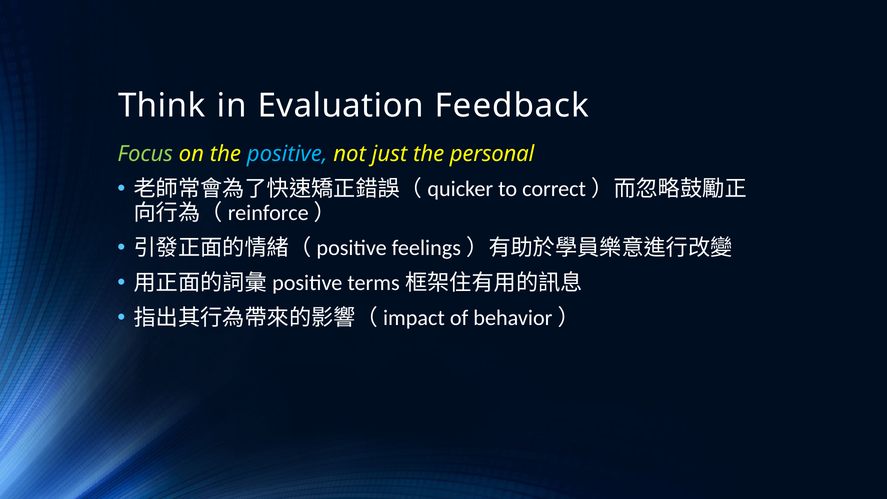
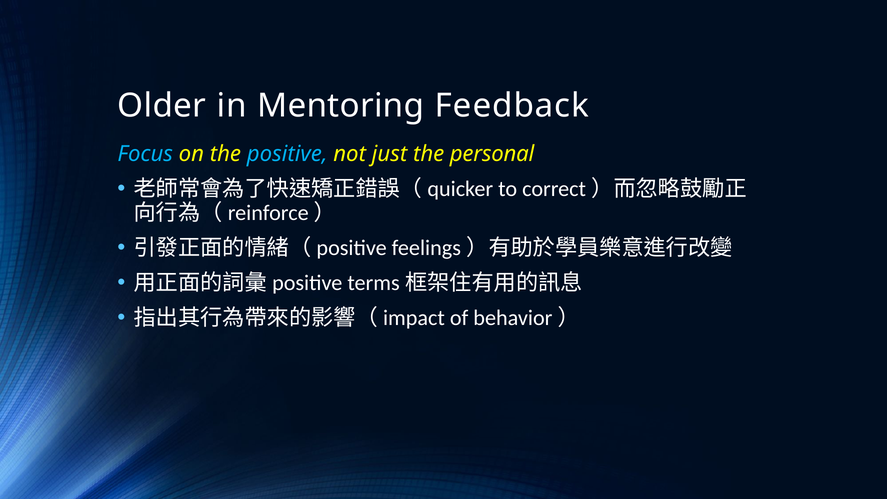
Think: Think -> Older (162, 106)
Evaluation: Evaluation -> Mentoring (341, 106)
Focus colour: light green -> light blue (145, 154)
